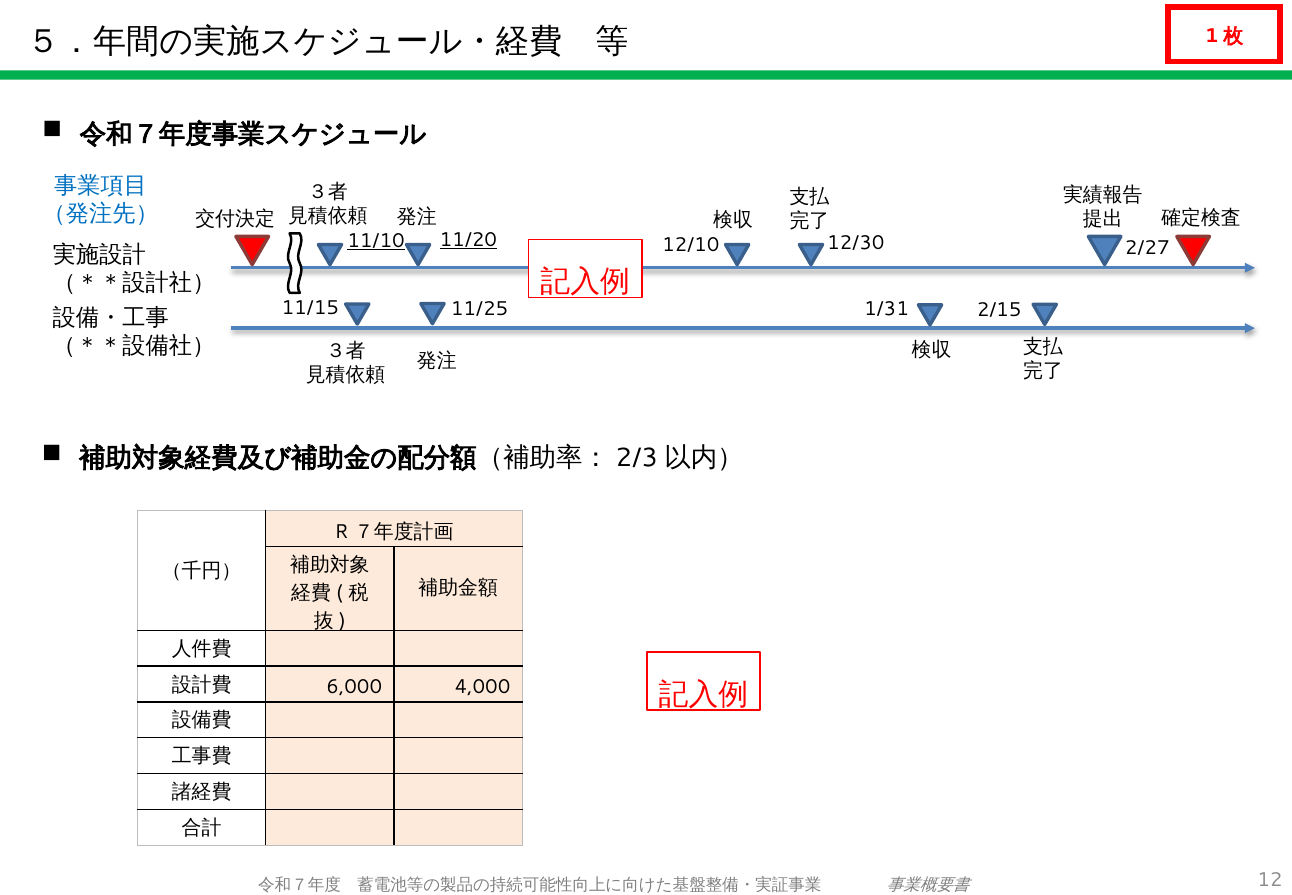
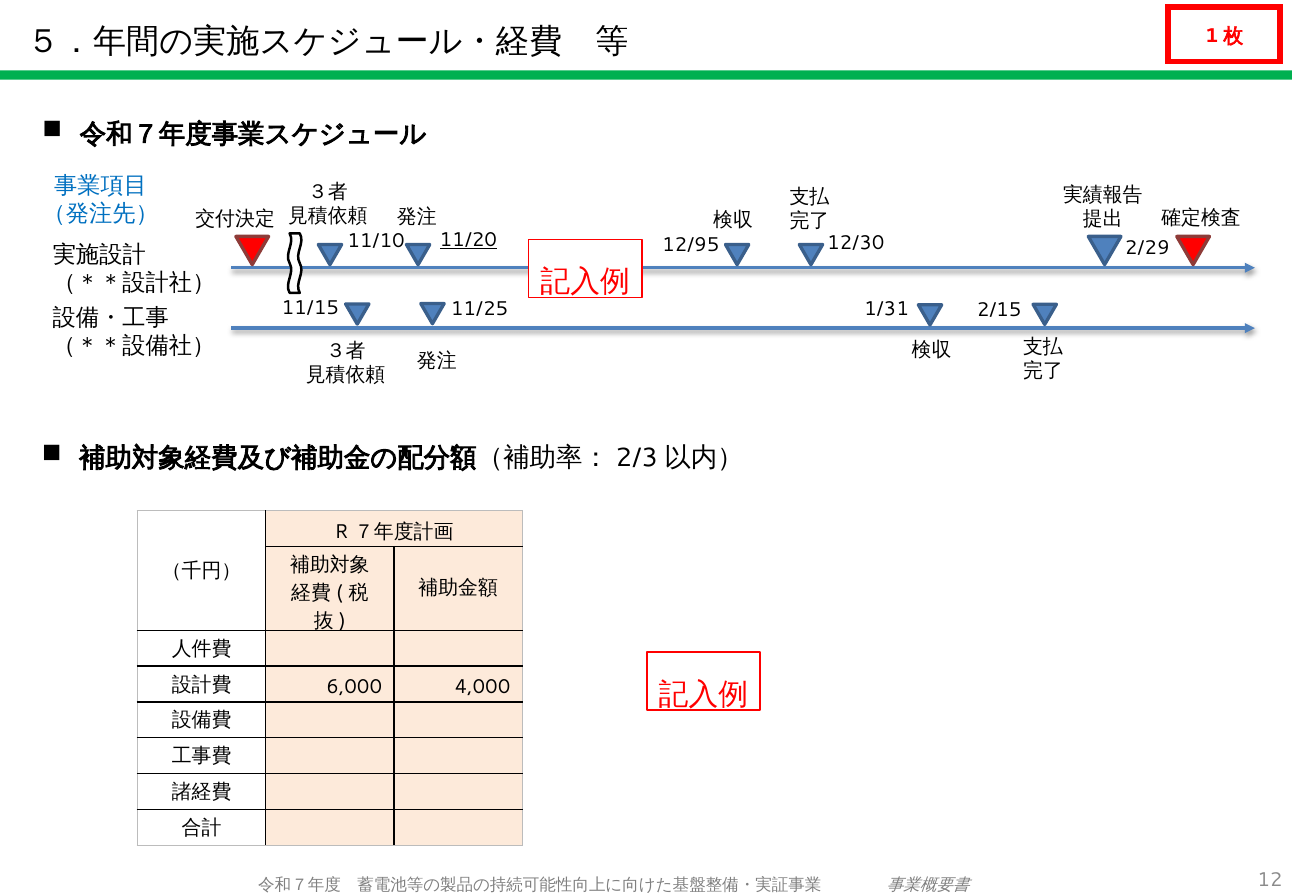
11/10 underline: present -> none (376, 241)
12/10: 12/10 -> 12/95 (691, 244)
2/27: 2/27 -> 2/29 (1147, 248)
